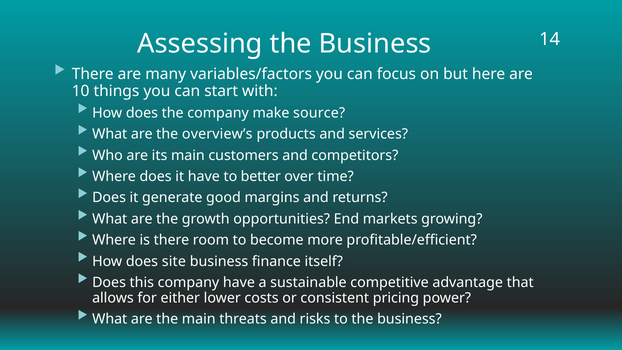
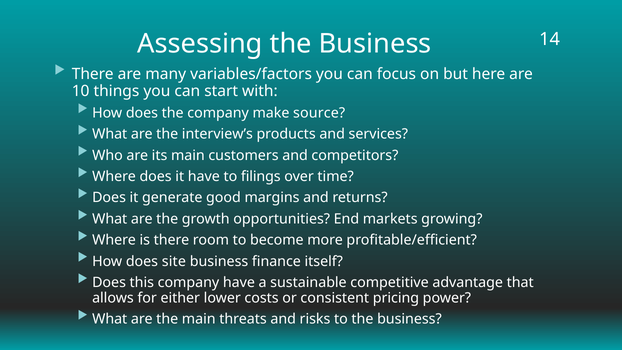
overview’s: overview’s -> interview’s (217, 134)
better: better -> filings (261, 176)
